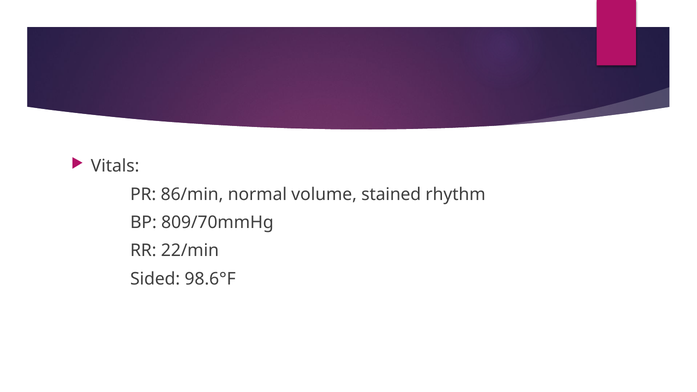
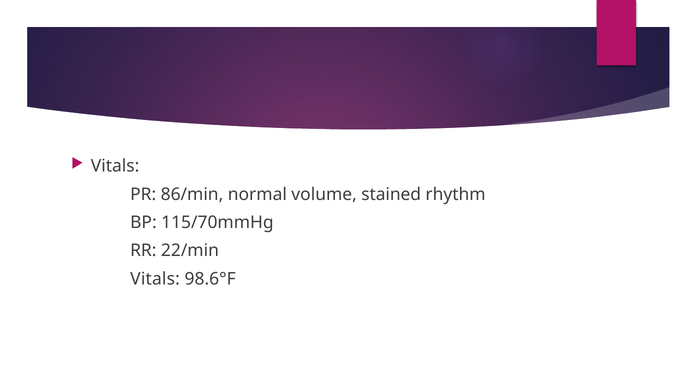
809/70mmHg: 809/70mmHg -> 115/70mmHg (217, 223)
Sided: Sided -> Vitals (155, 279)
